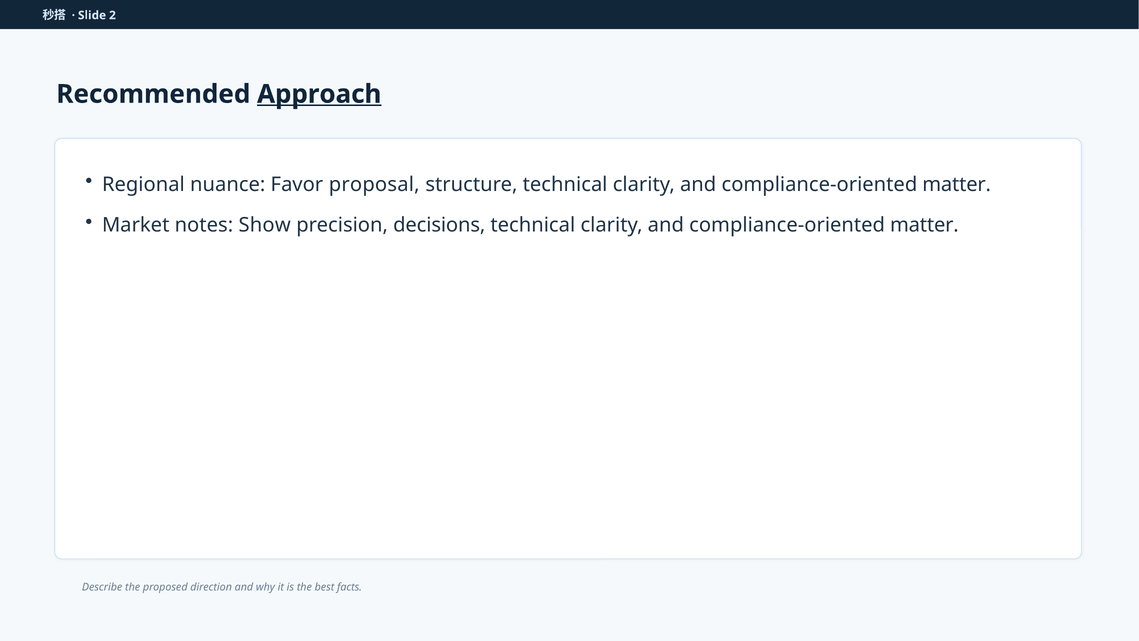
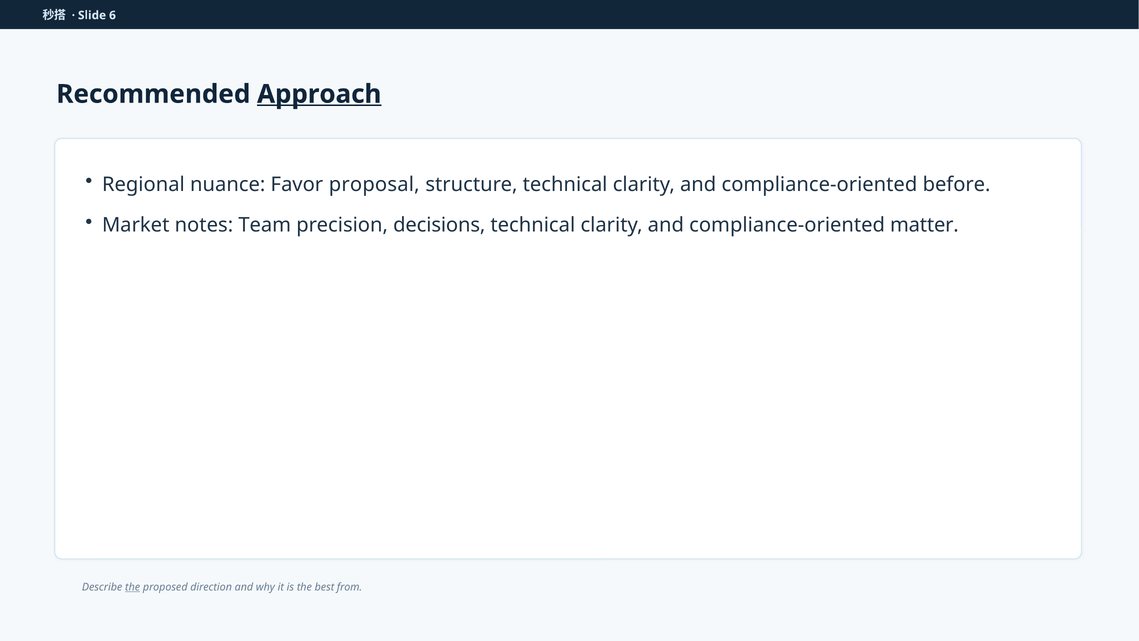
2: 2 -> 6 (112, 15)
matter: matter -> before (957, 184)
Show: Show -> Team (265, 225)
the underline: none -> present (133, 587)
facts: facts -> from (350, 587)
